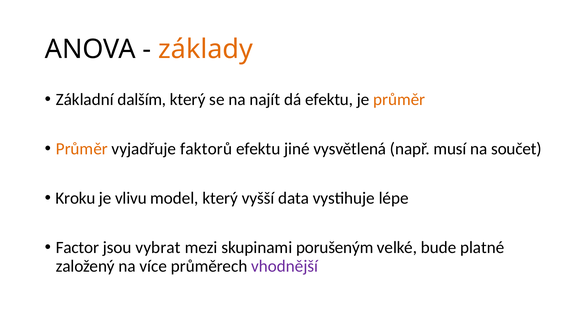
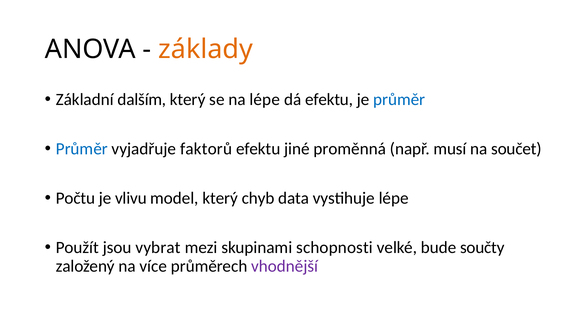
na najít: najít -> lépe (265, 99)
průměr colour: orange -> blue (399, 99)
Průměr colour: orange -> blue (82, 149)
vysvětlená: vysvětlená -> proměnná (350, 149)
Kroku: Kroku -> Počtu (76, 198)
vyšší: vyšší -> chyb (258, 198)
Factor: Factor -> Použít (77, 247)
porušeným: porušeným -> schopnosti (335, 247)
platné: platné -> součty (482, 247)
